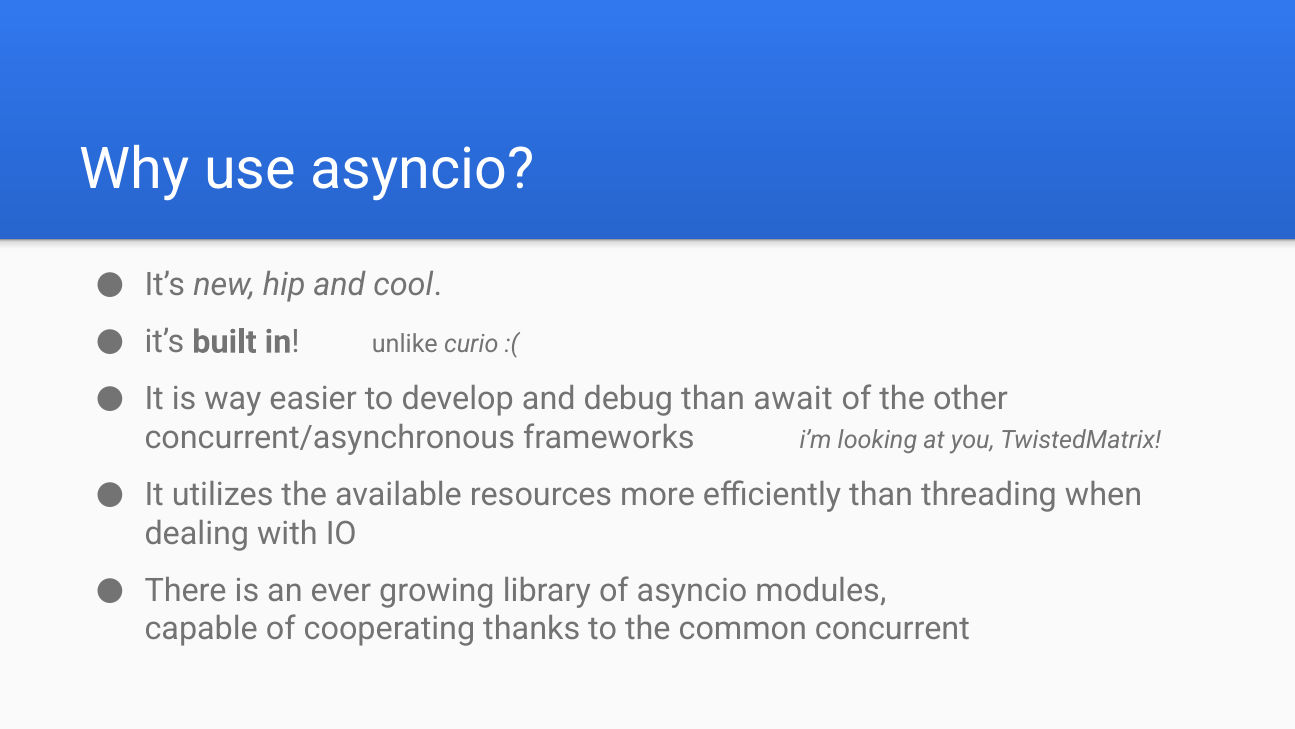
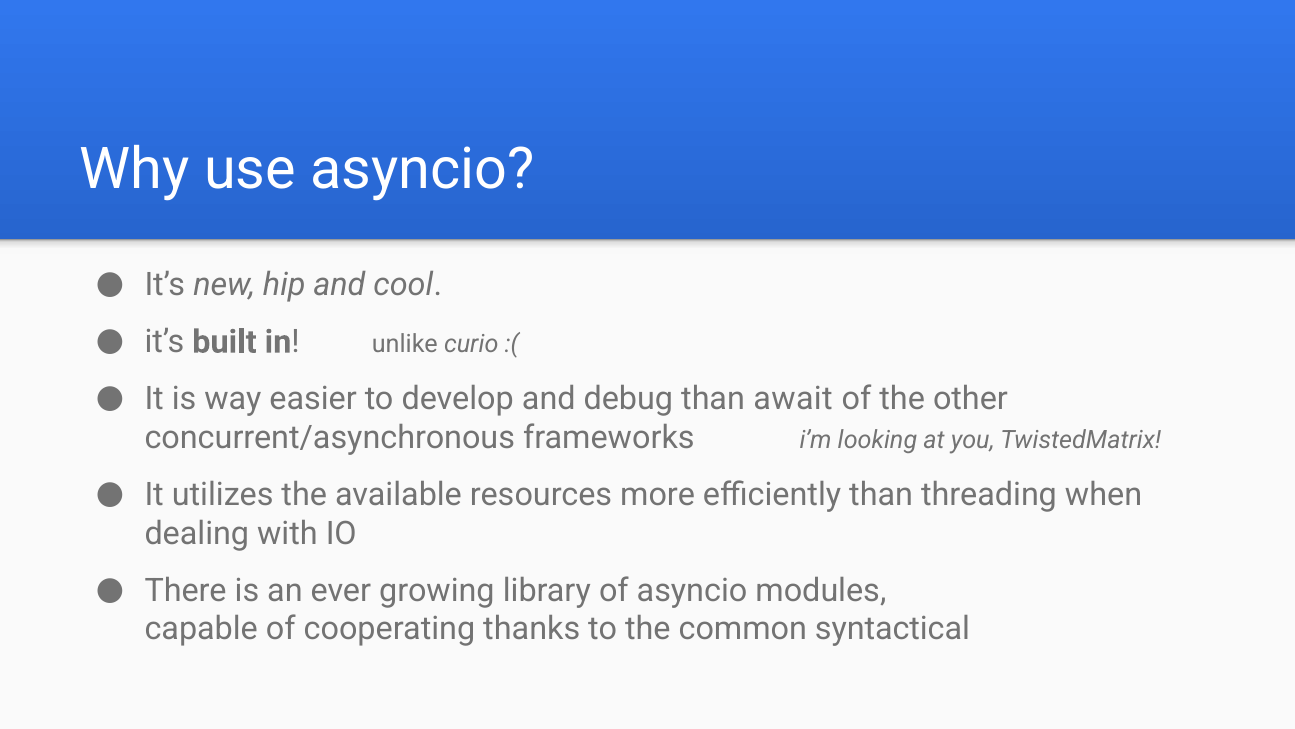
concurrent: concurrent -> syntactical (892, 629)
